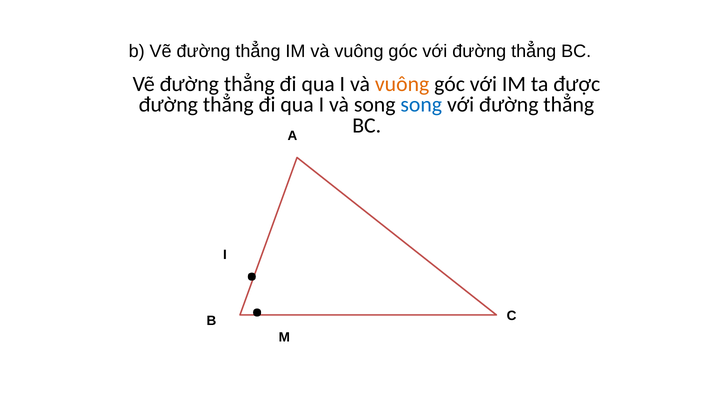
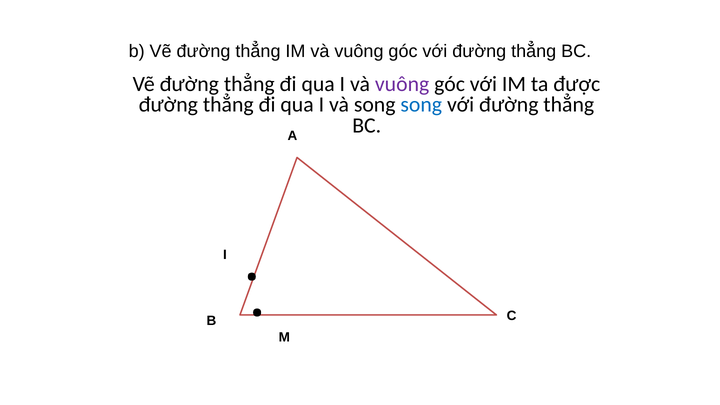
vuông colour: orange -> purple (402, 84)
